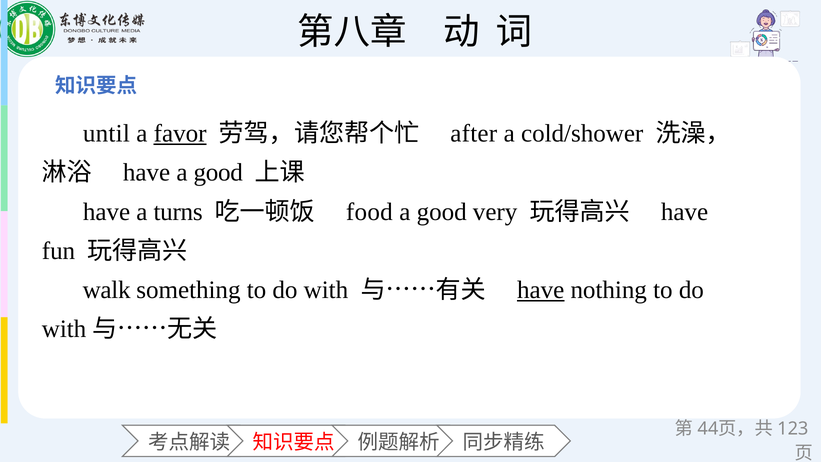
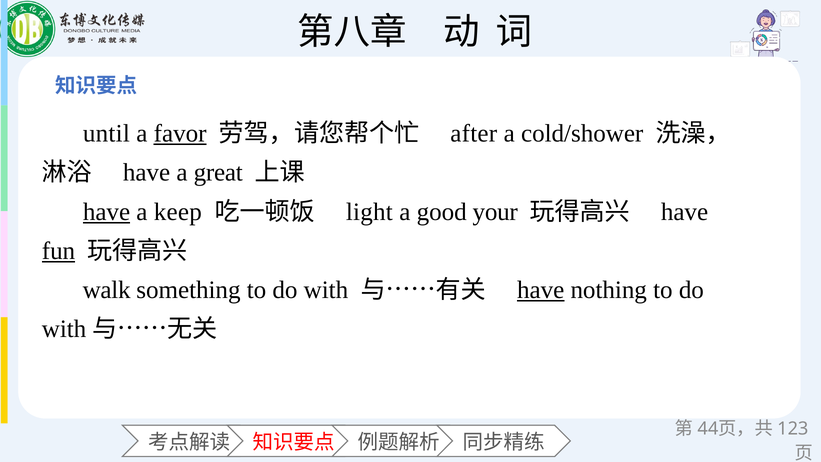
have a good: good -> great (218, 173)
have underline: none -> present (107, 212)
turns: turns -> keep (178, 212)
food: food -> light (369, 212)
very: very -> your (495, 212)
fun underline: none -> present (58, 251)
